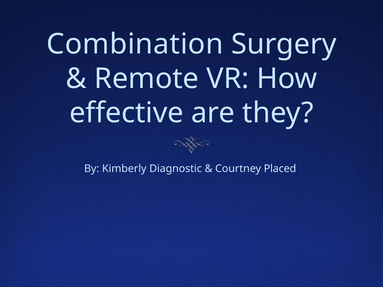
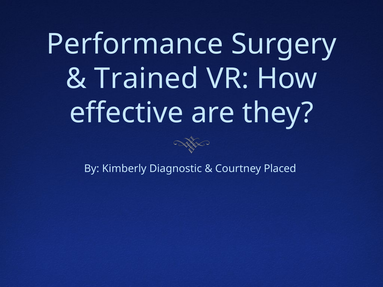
Combination: Combination -> Performance (135, 44)
Remote: Remote -> Trained (146, 79)
